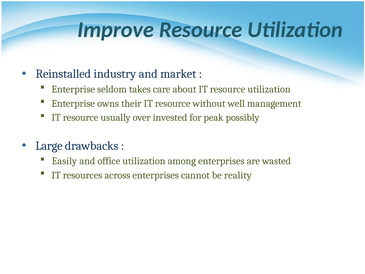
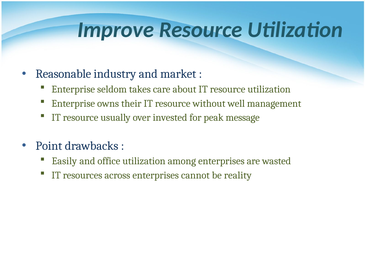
Reinstalled: Reinstalled -> Reasonable (63, 74)
possibly: possibly -> message (243, 118)
Large: Large -> Point (49, 146)
